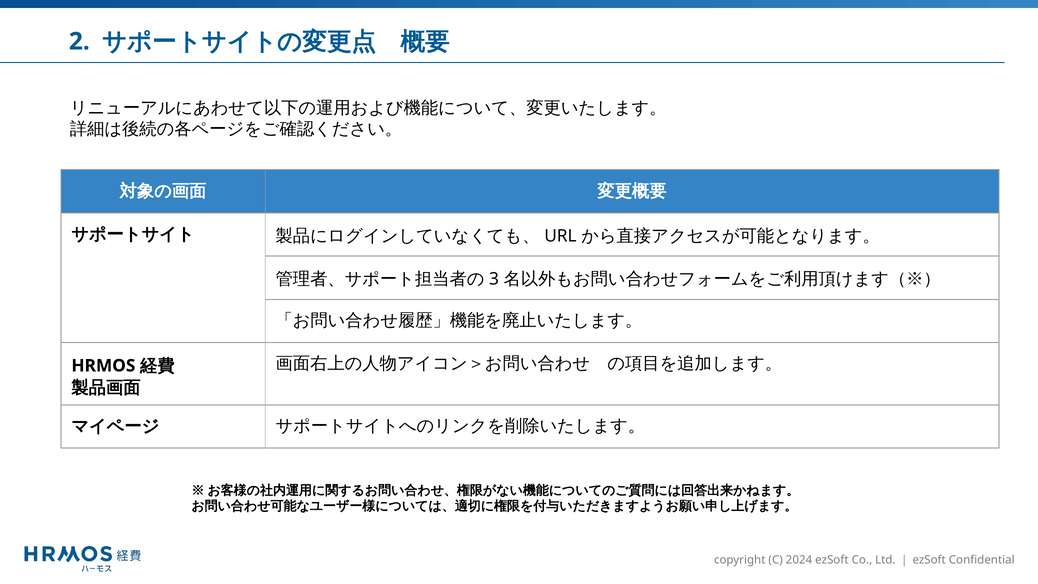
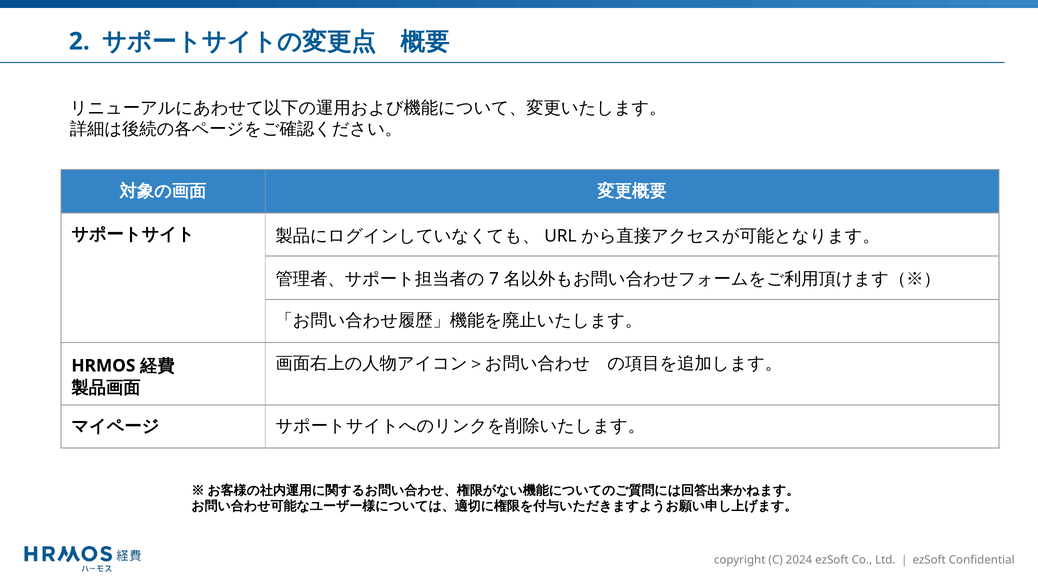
3: 3 -> 7 (494, 279)
